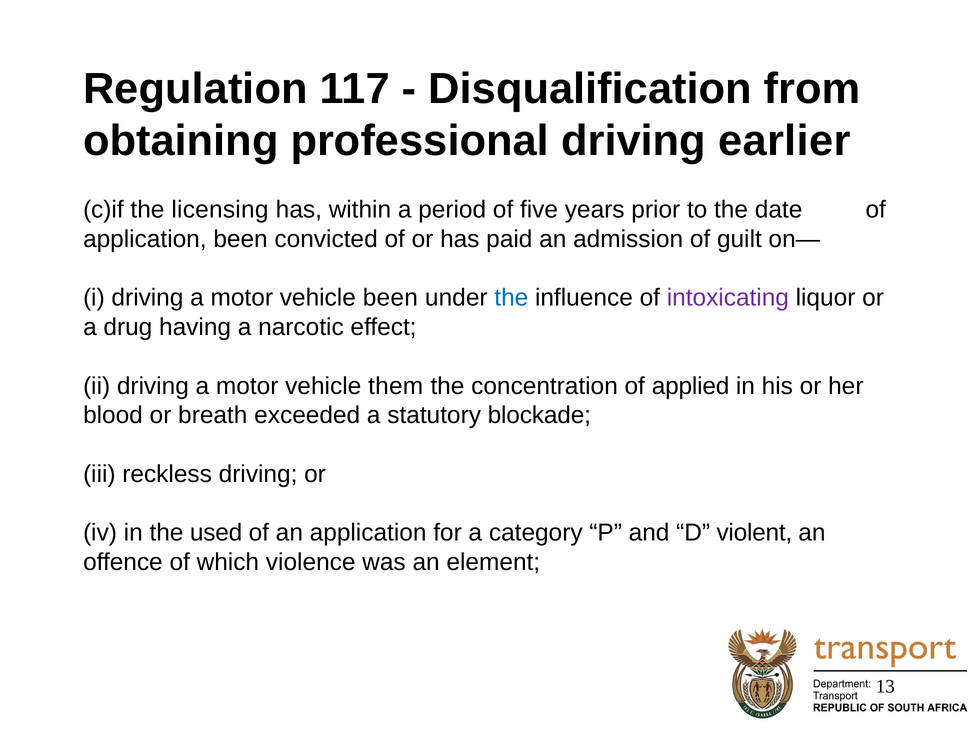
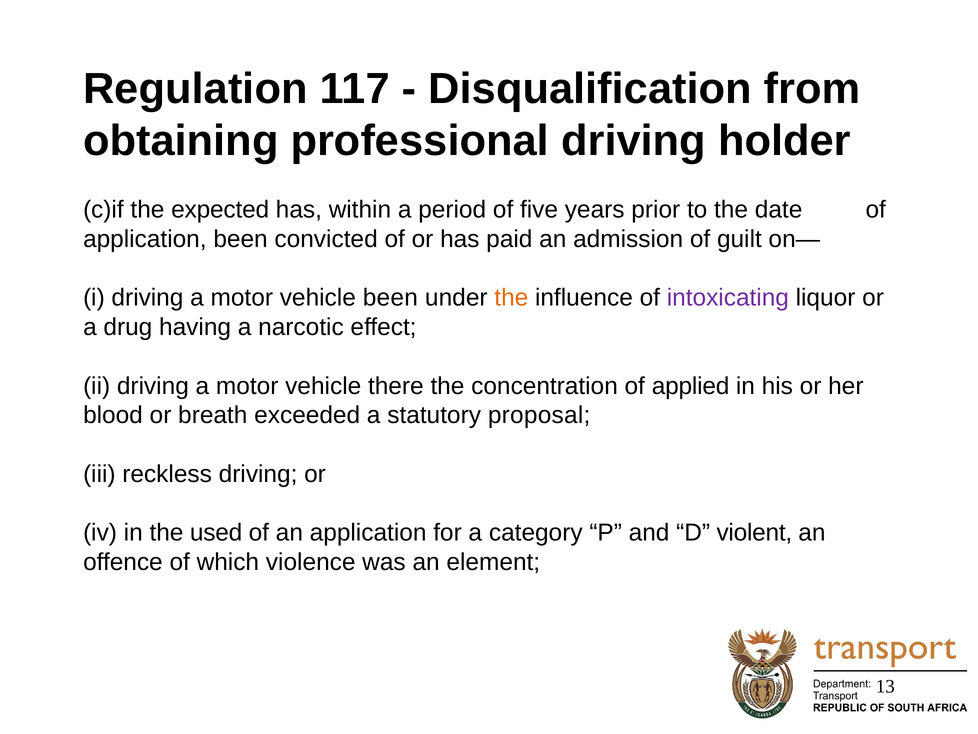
earlier: earlier -> holder (784, 141)
licensing: licensing -> expected (220, 210)
the colour: blue -> orange (511, 298)
them: them -> there (396, 386)
blockade: blockade -> proposal (539, 415)
